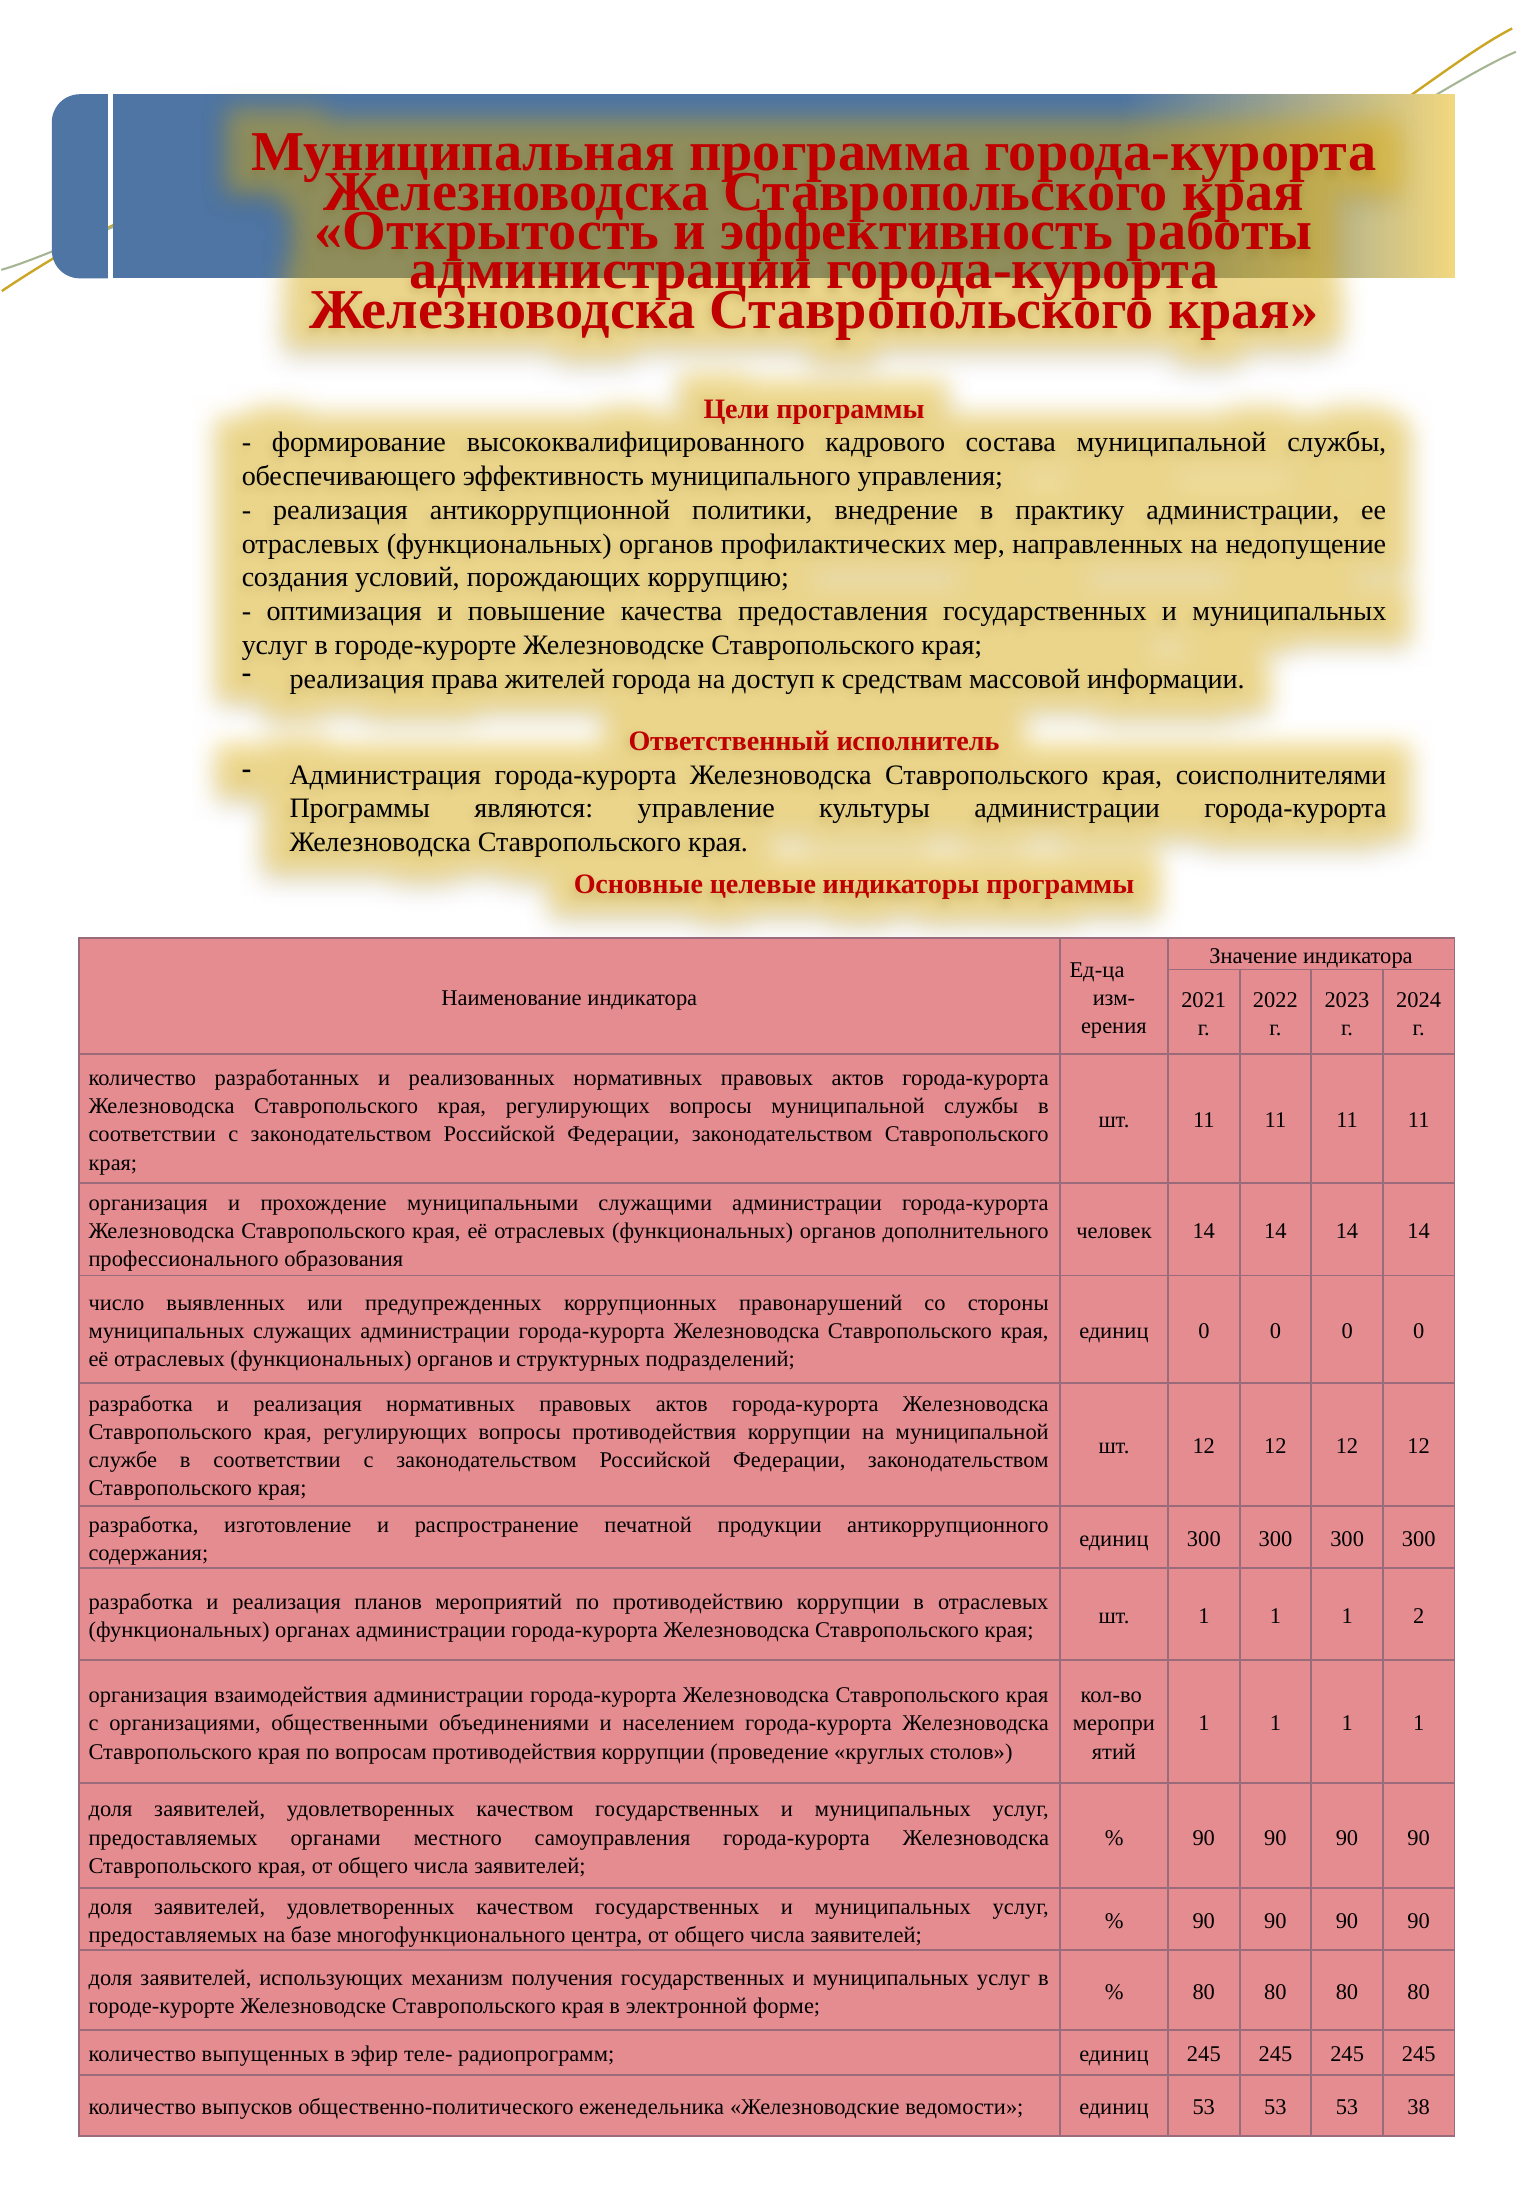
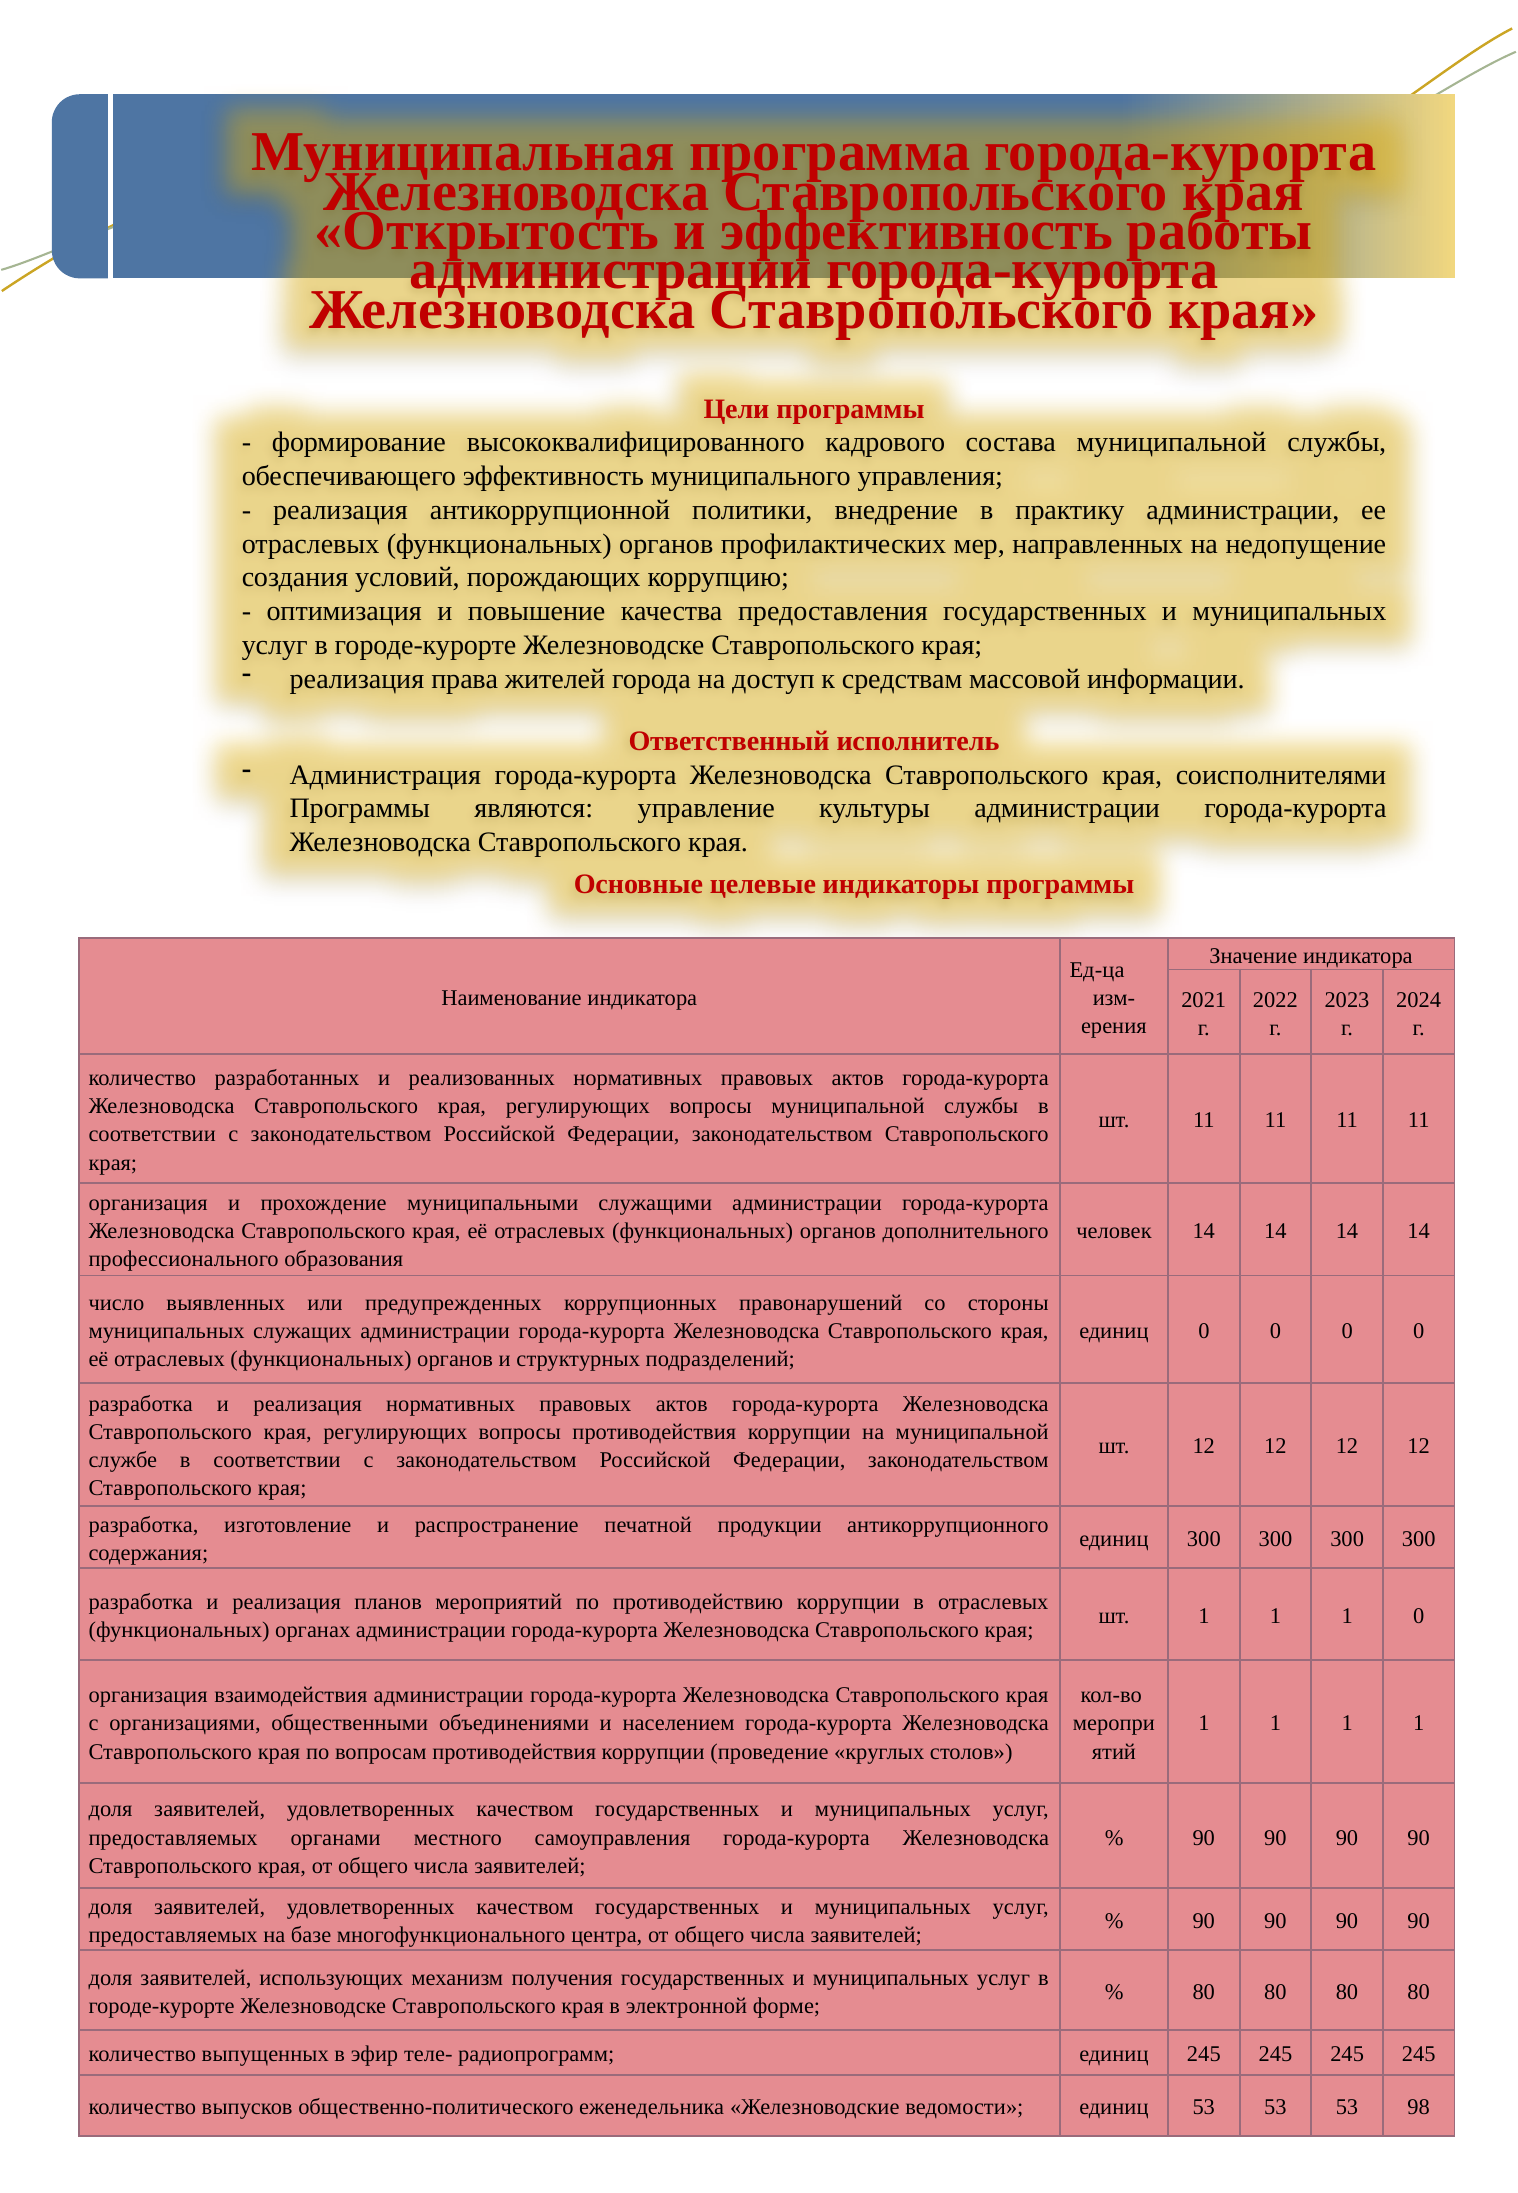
1 2: 2 -> 0 (1419, 1616)
38: 38 -> 98 (1419, 2107)
